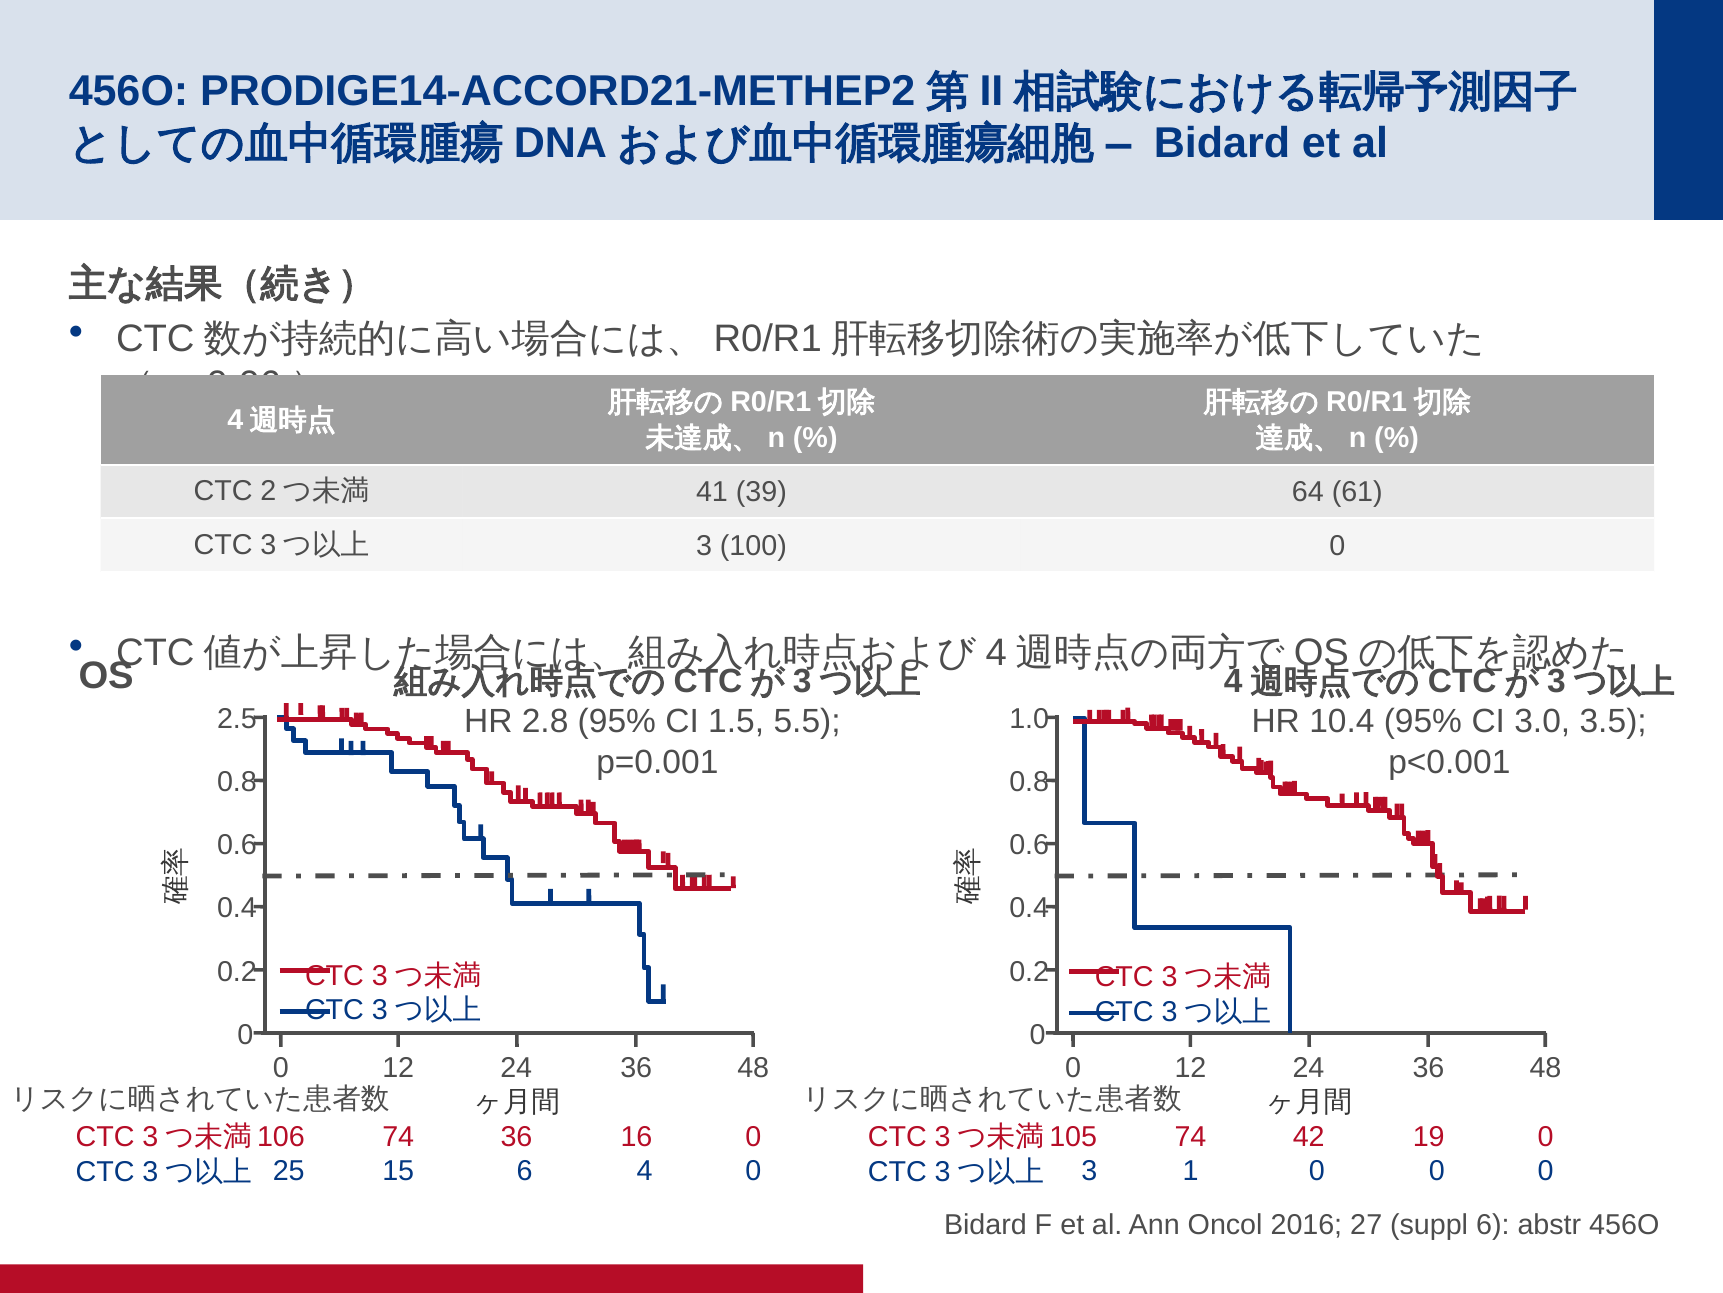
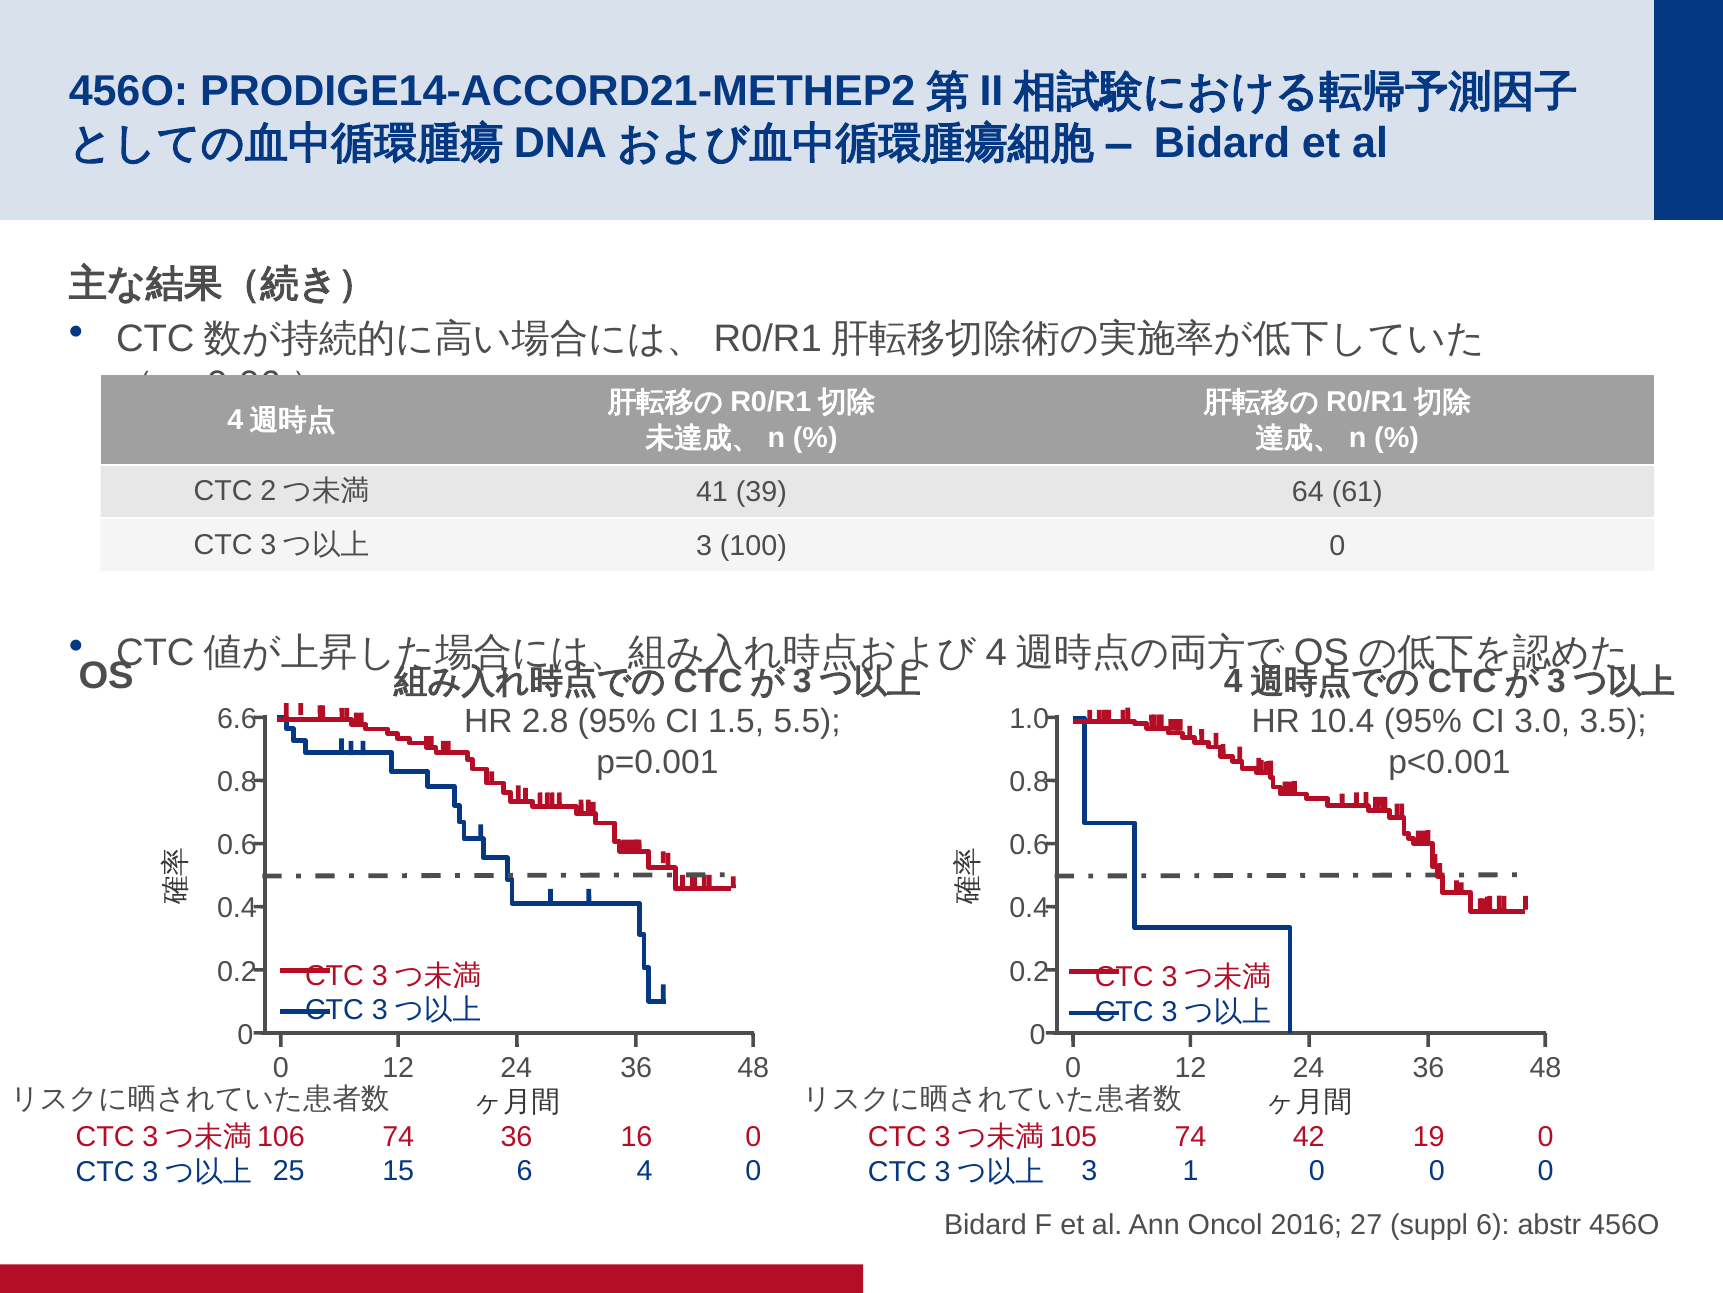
2.5: 2.5 -> 6.6 (237, 719)
